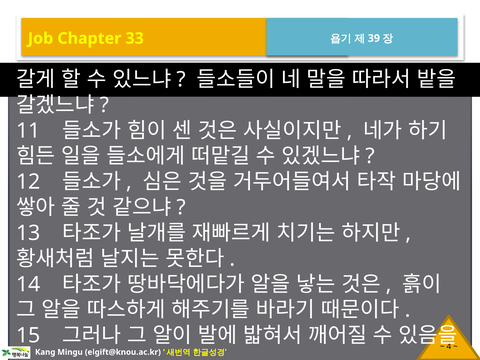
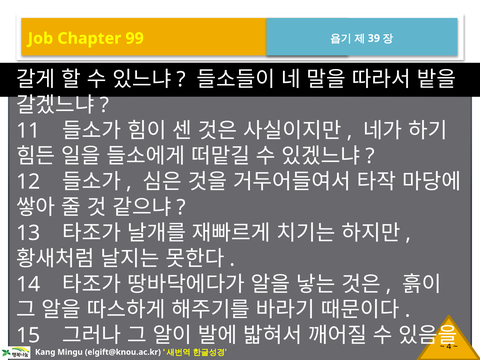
33: 33 -> 99 (135, 38)
